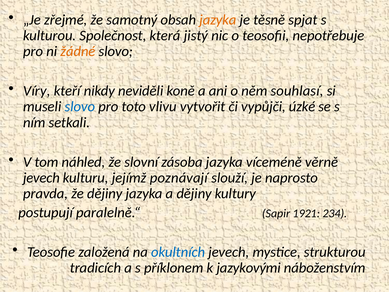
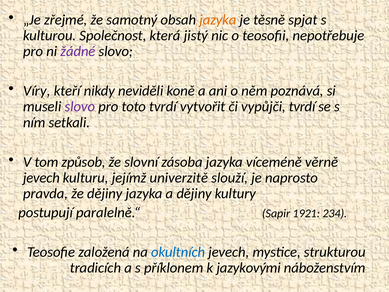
žádné colour: orange -> purple (78, 51)
souhlasí: souhlasí -> poznává (297, 91)
slovo colour: blue -> purple (80, 107)
toto vlivu: vlivu -> tvrdí (163, 107)
vypůjči úzké: úzké -> tvrdí (302, 107)
náhled: náhled -> způsob (84, 162)
poznávají: poznávají -> univerzitě (179, 178)
